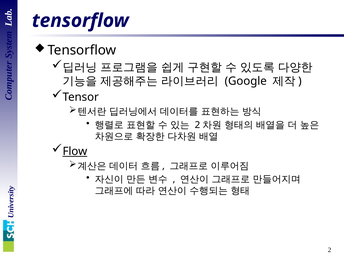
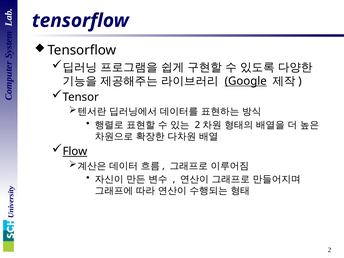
Google underline: none -> present (246, 81)
